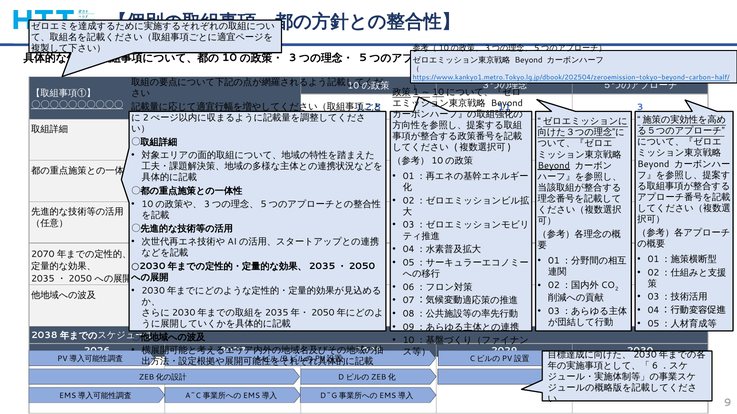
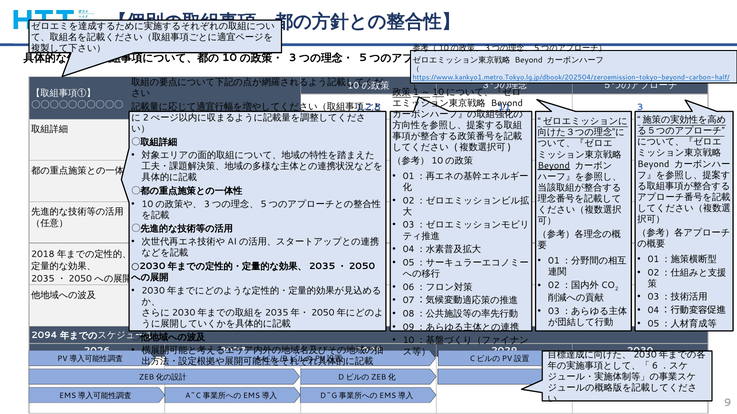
〇〇〇〇〇〇〇〇〇〇 underline: present -> none (77, 105)
2070: 2070 -> 2018 (43, 255)
2038: 2038 -> 2094 (44, 336)
